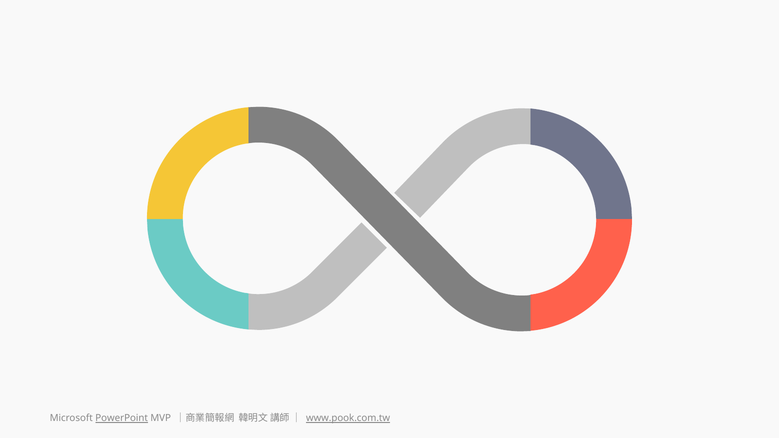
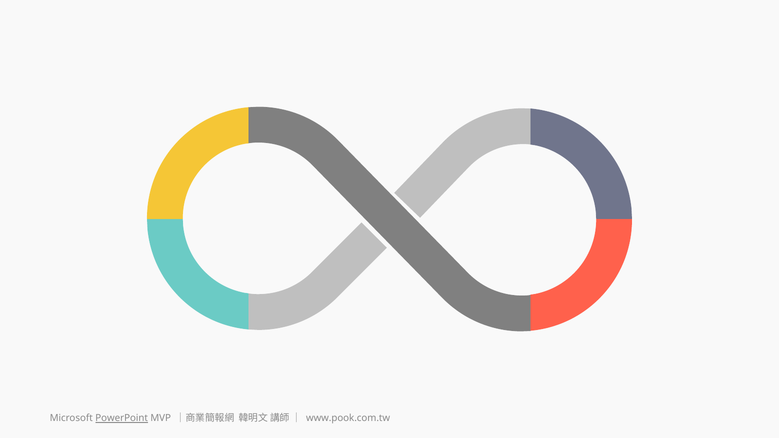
www.pook.com.tw underline: present -> none (348, 418)
